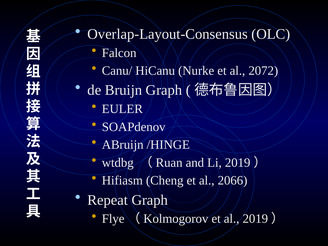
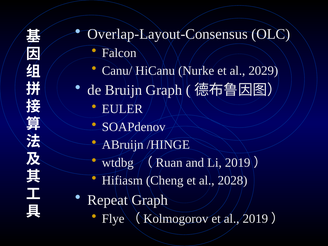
2072: 2072 -> 2029 (263, 71)
2066: 2066 -> 2028 (233, 180)
